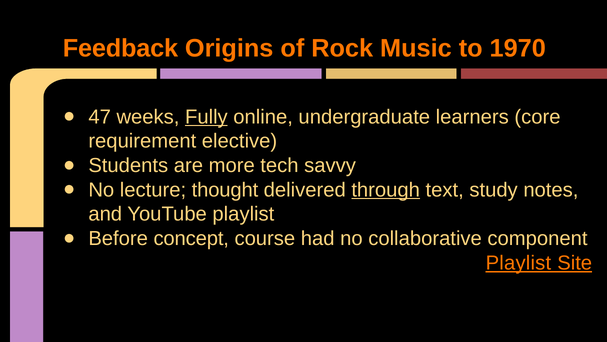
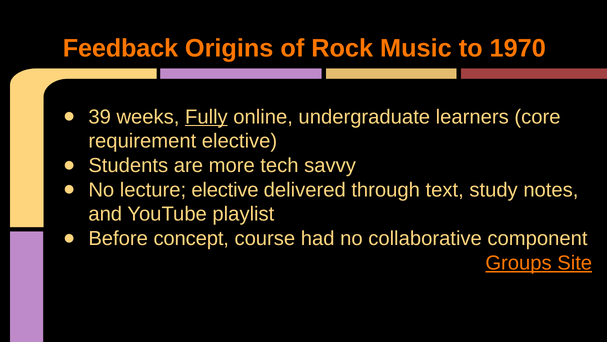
47: 47 -> 39 (100, 117)
lecture thought: thought -> elective (225, 190)
through underline: present -> none (386, 190)
Playlist: Playlist -> Groups (519, 262)
